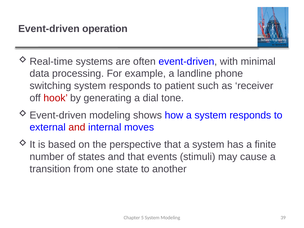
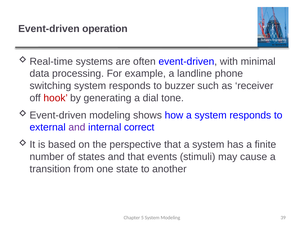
patient: patient -> buzzer (180, 86)
and colour: red -> purple (77, 127)
moves: moves -> correct (139, 127)
